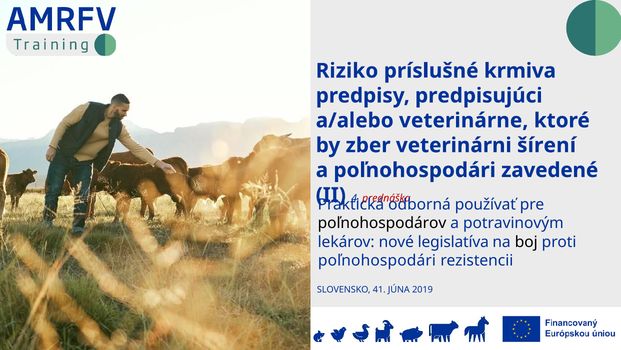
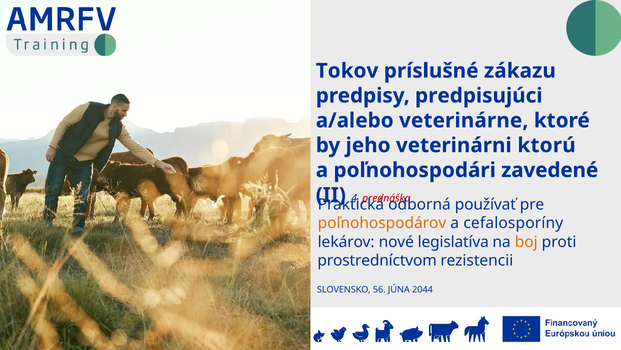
Riziko: Riziko -> Tokov (347, 71)
krmiva: krmiva -> zákazu (520, 71)
zber: zber -> jeho (368, 145)
šírení: šírení -> ktorú (547, 145)
poľnohospodárov colour: black -> orange (382, 223)
potravinovým: potravinovým -> cefalosporíny (513, 223)
boj colour: black -> orange (526, 242)
poľnohospodári: poľnohospodári -> prostredníctvom (377, 261)
41: 41 -> 56 (379, 290)
2019: 2019 -> 2044 (423, 290)
